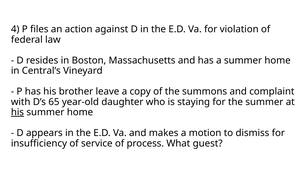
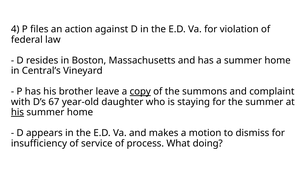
copy underline: none -> present (140, 92)
65: 65 -> 67 (54, 102)
guest: guest -> doing (208, 144)
